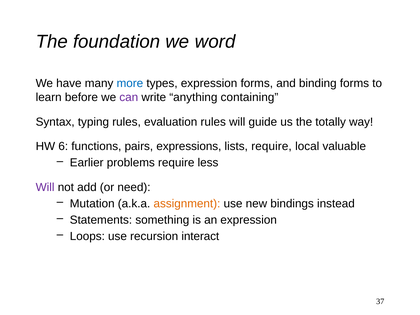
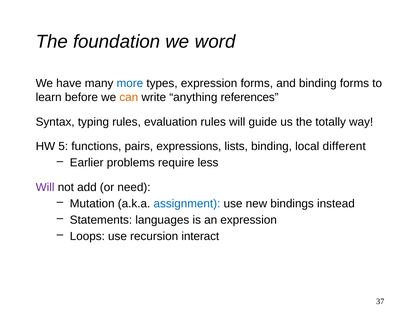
can colour: purple -> orange (129, 97)
containing: containing -> references (250, 97)
6: 6 -> 5 (63, 146)
lists require: require -> binding (272, 146)
valuable: valuable -> different (344, 146)
assignment colour: orange -> blue (187, 204)
something: something -> languages (162, 220)
